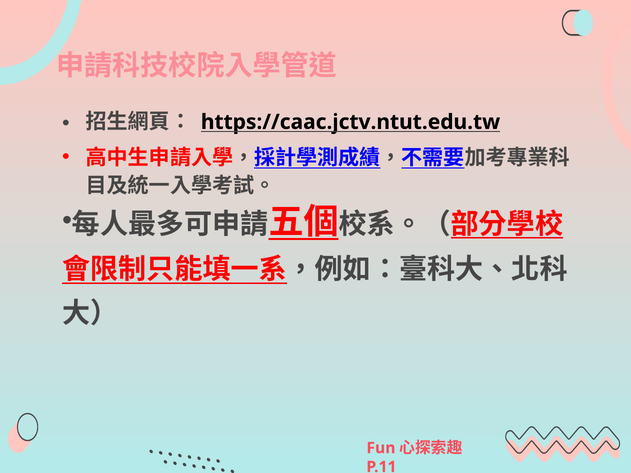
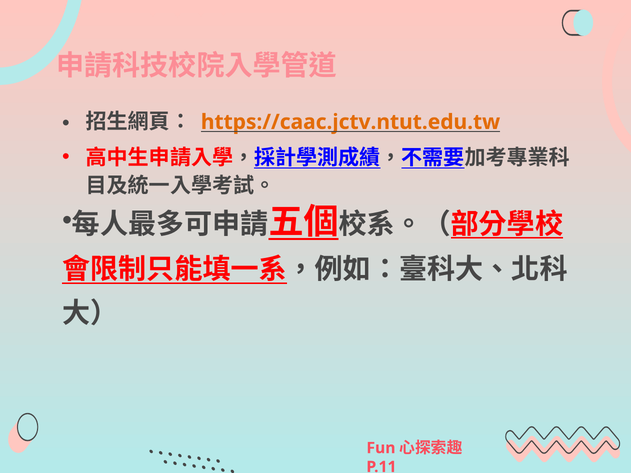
https://caac.jctv.ntut.edu.tw colour: black -> orange (350, 122)
